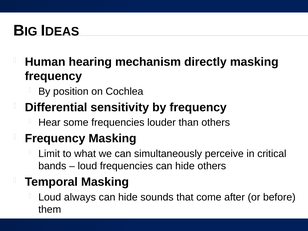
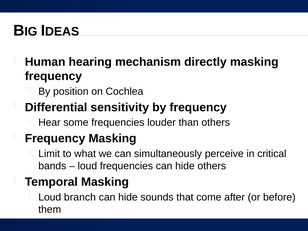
always: always -> branch (80, 197)
